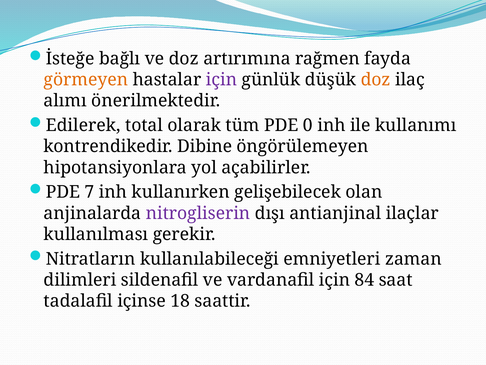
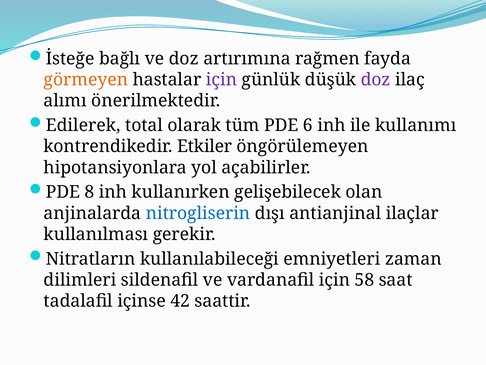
doz colour: orange -> purple (376, 80)
0: 0 -> 6 (308, 125)
Dibine: Dibine -> Etkiler (205, 146)
7: 7 -> 8 (89, 192)
nitrogliserin colour: purple -> blue (198, 213)
84: 84 -> 58 (364, 280)
18: 18 -> 42 (180, 301)
